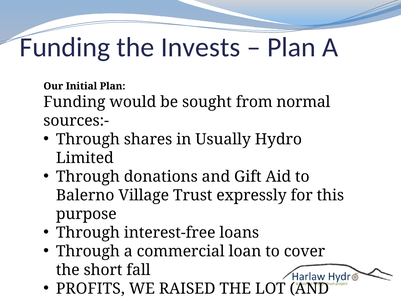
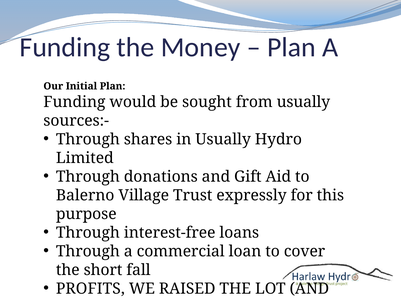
Invests: Invests -> Money (201, 47)
from normal: normal -> usually (303, 102)
